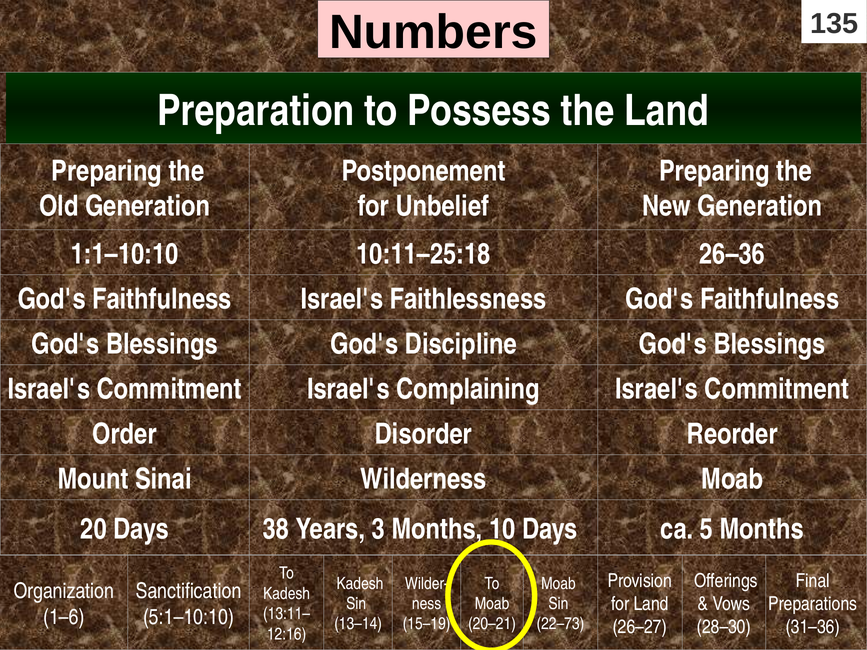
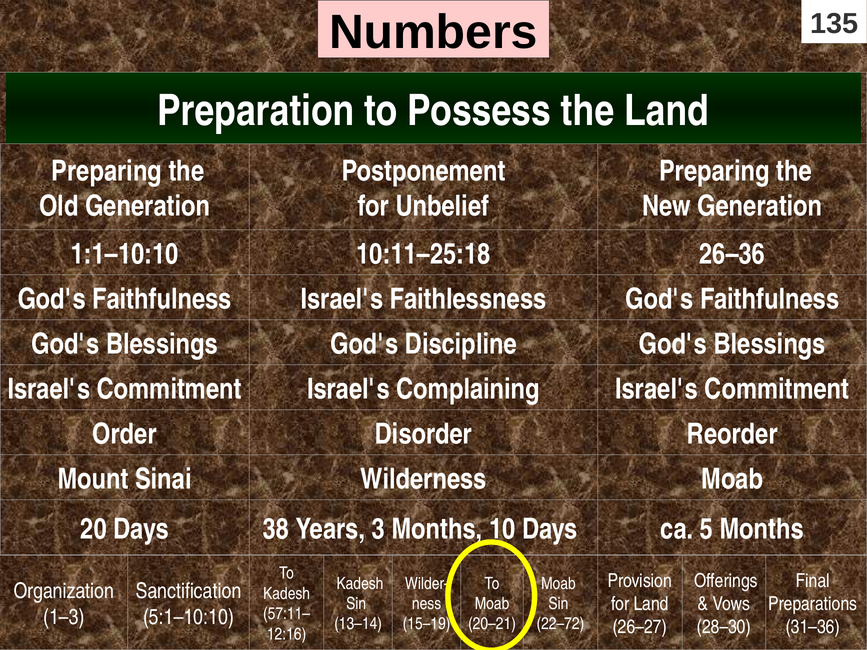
13:11–: 13:11– -> 57:11– (287, 614)
1–6: 1–6 -> 1–3 (64, 617)
22–73: 22–73 -> 22–72 (560, 624)
